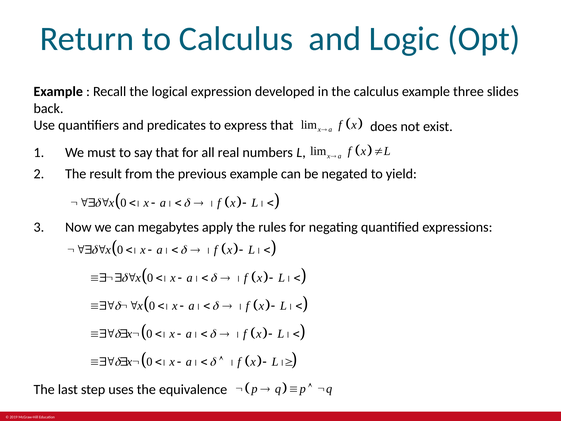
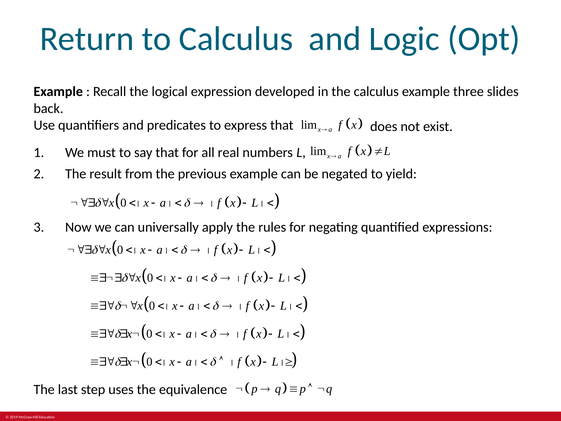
megabytes: megabytes -> universally (168, 227)
